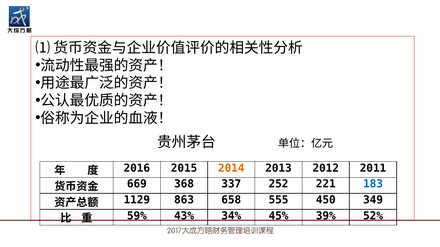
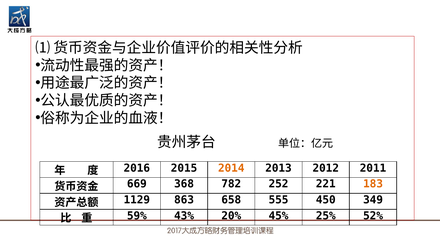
337: 337 -> 782 (231, 184)
183 colour: blue -> orange (373, 184)
34%: 34% -> 20% (231, 216)
39%: 39% -> 25% (326, 216)
